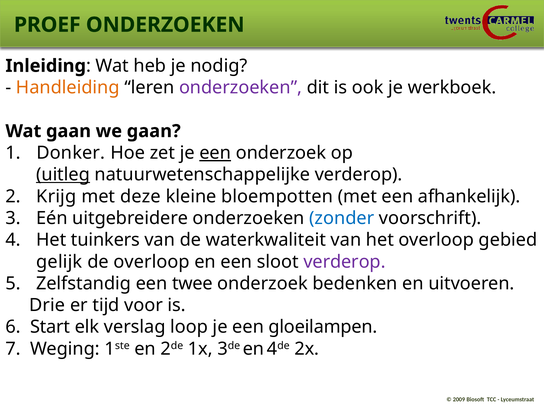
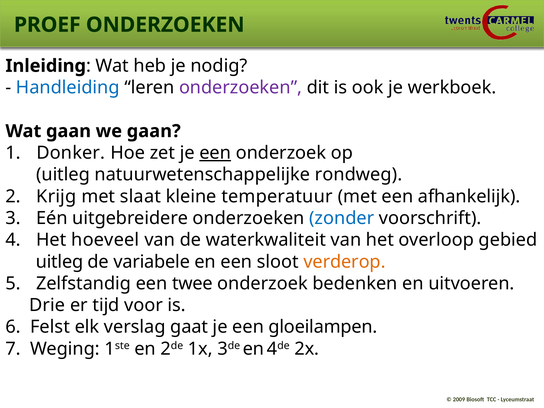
Handleiding colour: orange -> blue (68, 88)
uitleg underline: present -> none (63, 175)
natuurwetenschappelijke verderop: verderop -> rondweg (359, 175)
deze: deze -> slaat (140, 196)
bloempotten: bloempotten -> temperatuur (277, 196)
tuinkers: tuinkers -> hoeveel (105, 240)
gelijk: gelijk -> uitleg (59, 262)
de overloop: overloop -> variabele (152, 262)
verderop colour: purple -> orange (344, 262)
Start: Start -> Felst (50, 327)
loop: loop -> gaat (189, 327)
